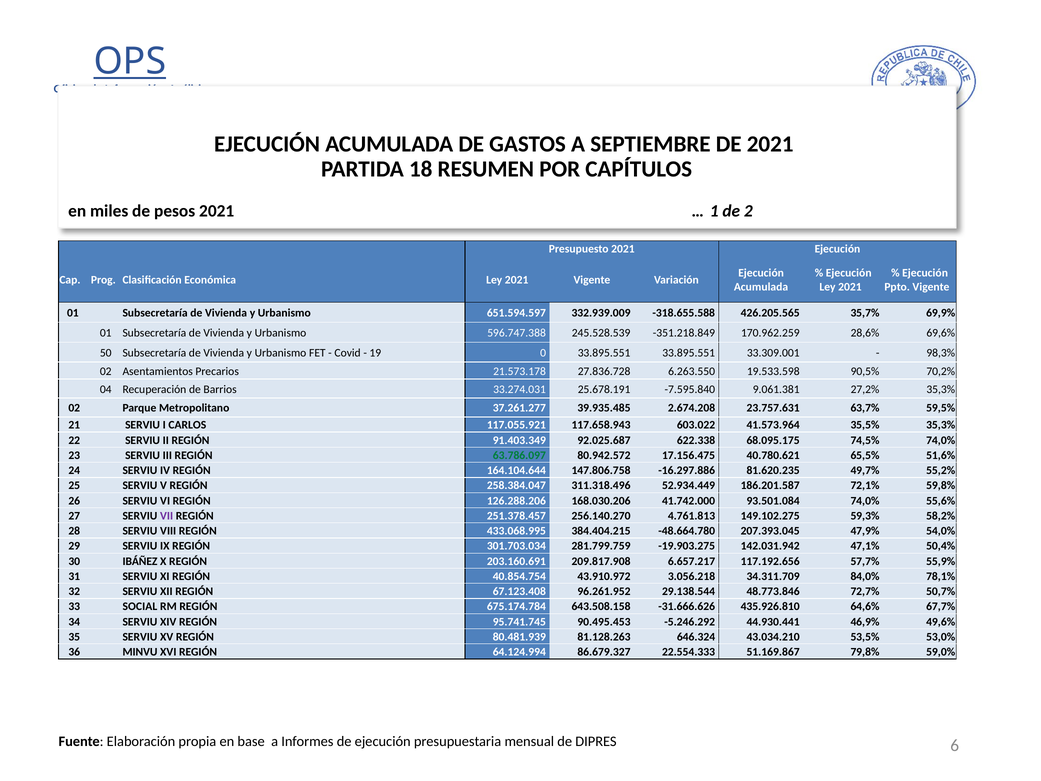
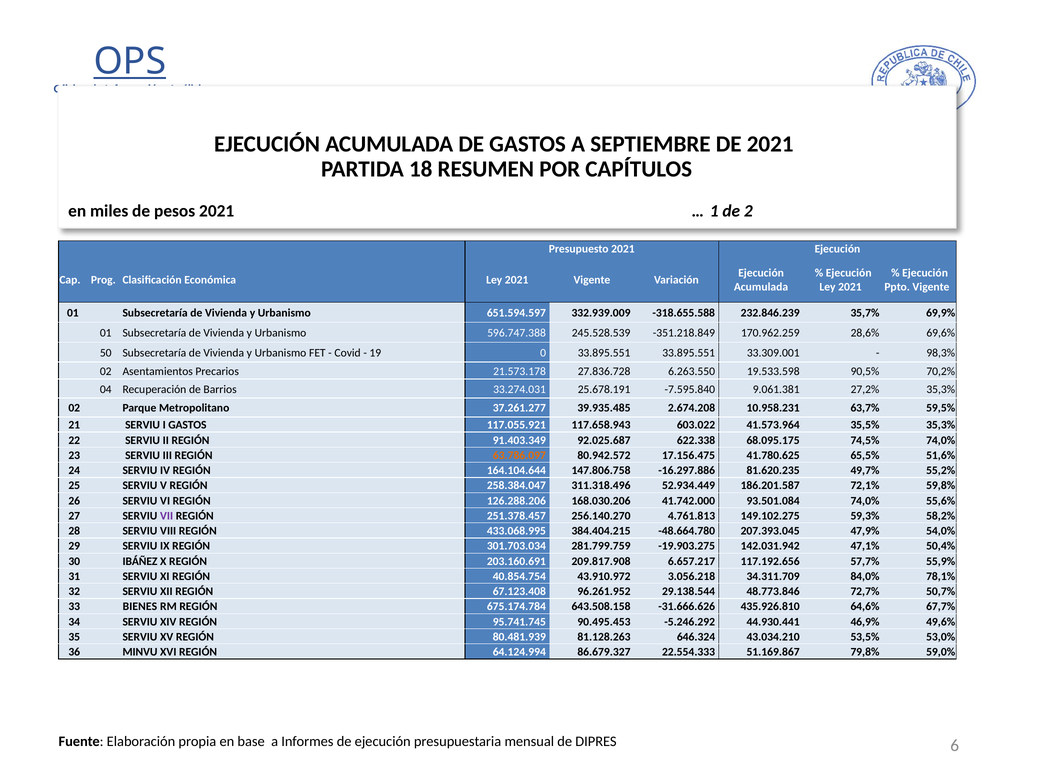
426.205.565: 426.205.565 -> 232.846.239 (770, 313)
23.757.631: 23.757.631 -> 10.958.231 (773, 408)
I CARLOS: CARLOS -> GASTOS (187, 425)
63.786.097 colour: green -> orange (519, 455)
40.780.621: 40.780.621 -> 41.780.625 (773, 455)
SOCIAL: SOCIAL -> BIENES (140, 606)
